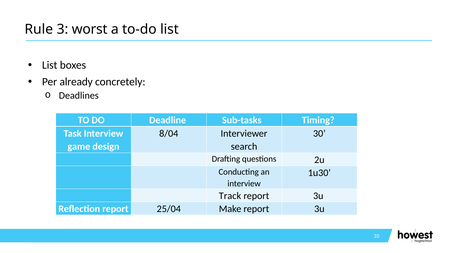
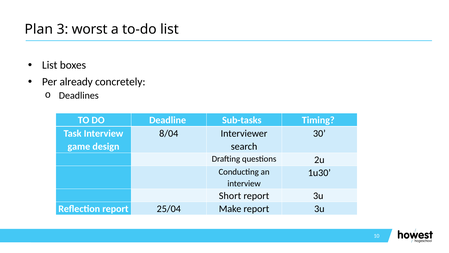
Rule: Rule -> Plan (39, 29)
Track: Track -> Short (230, 195)
